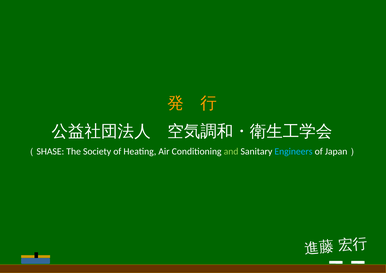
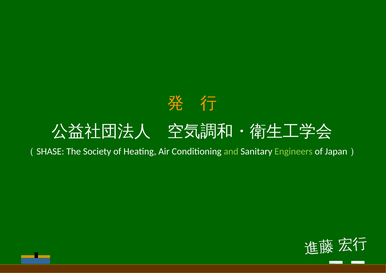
Engineers colour: light blue -> light green (294, 151)
